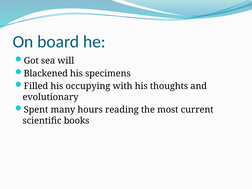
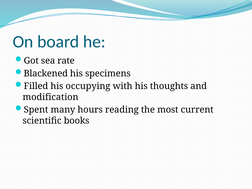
will: will -> rate (66, 61)
evolutionary: evolutionary -> modification (51, 97)
